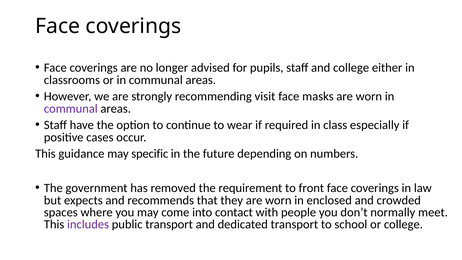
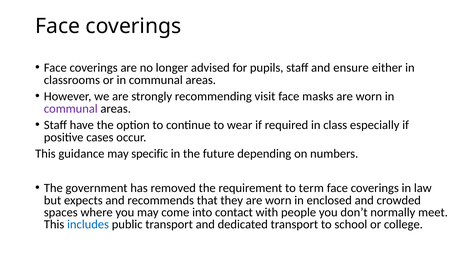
and college: college -> ensure (351, 68)
front: front -> term (311, 188)
includes colour: purple -> blue (88, 224)
